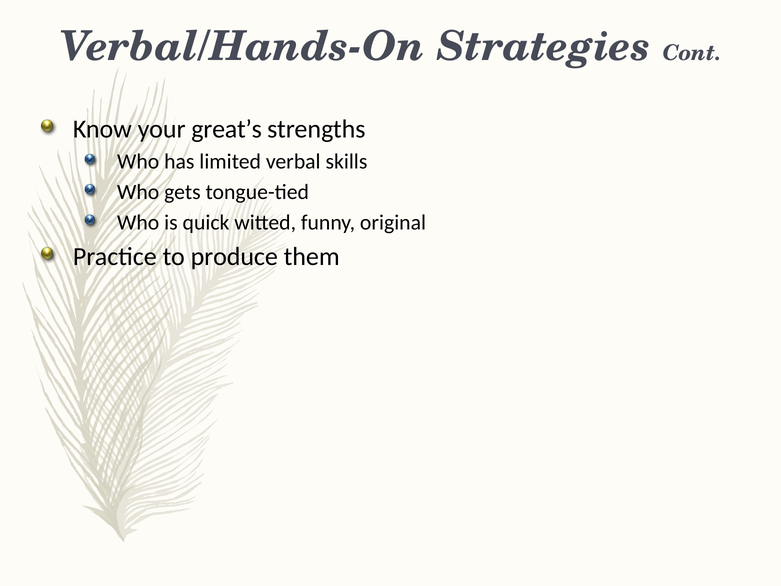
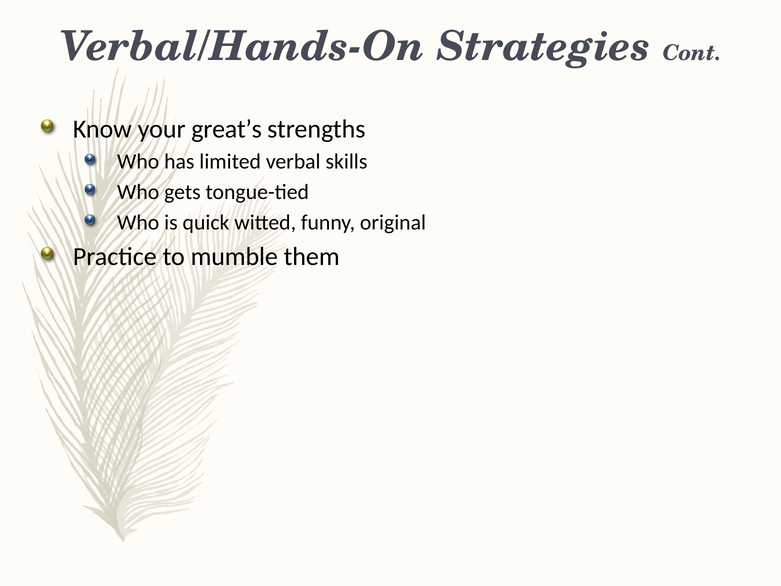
produce: produce -> mumble (234, 257)
